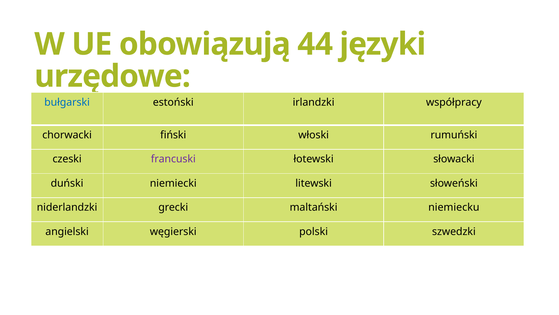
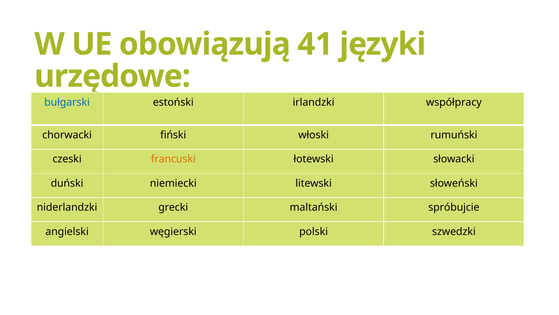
44: 44 -> 41 (315, 44)
francuski colour: purple -> orange (173, 159)
niemiecku: niemiecku -> spróbujcie (454, 207)
